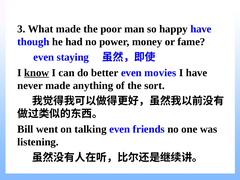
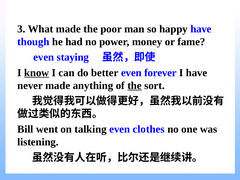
movies: movies -> forever (160, 73)
the underline: none -> present (135, 85)
friends: friends -> clothes (149, 129)
